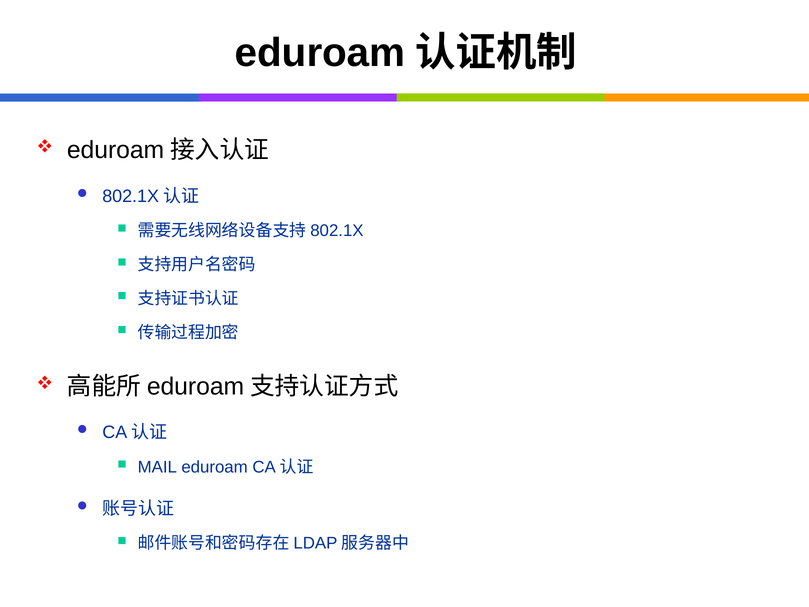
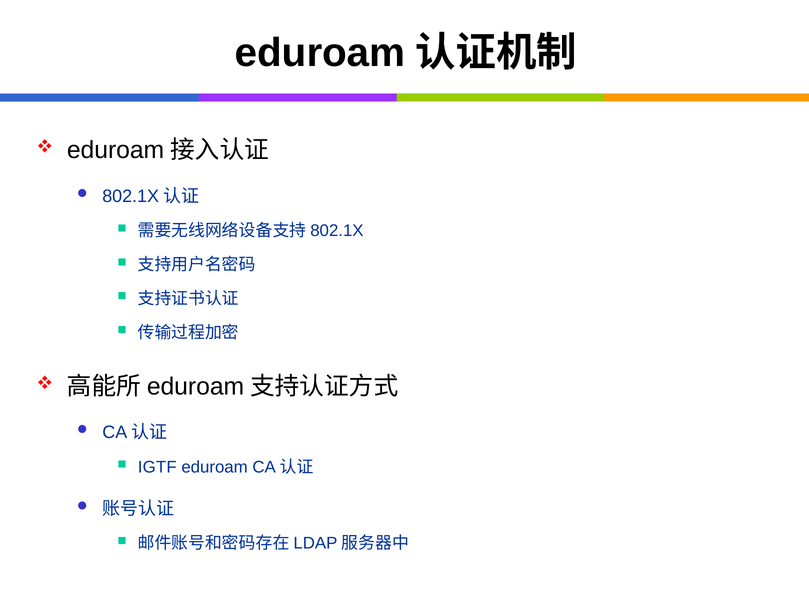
MAIL: MAIL -> IGTF (157, 467)
